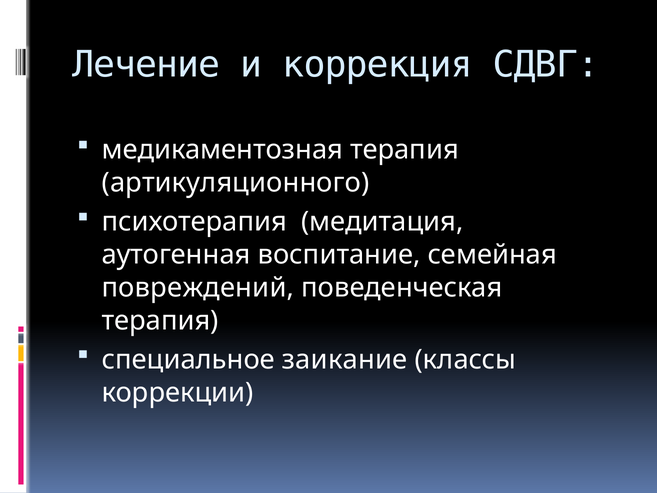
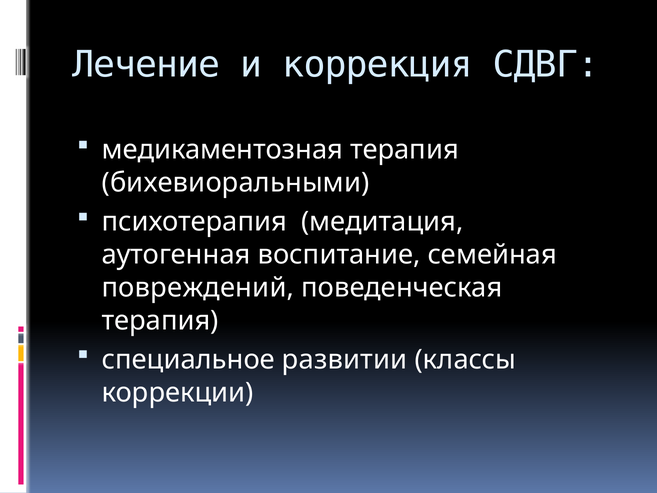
артикуляционного: артикуляционного -> бихевиоральными (236, 183)
заикание: заикание -> развитии (345, 360)
